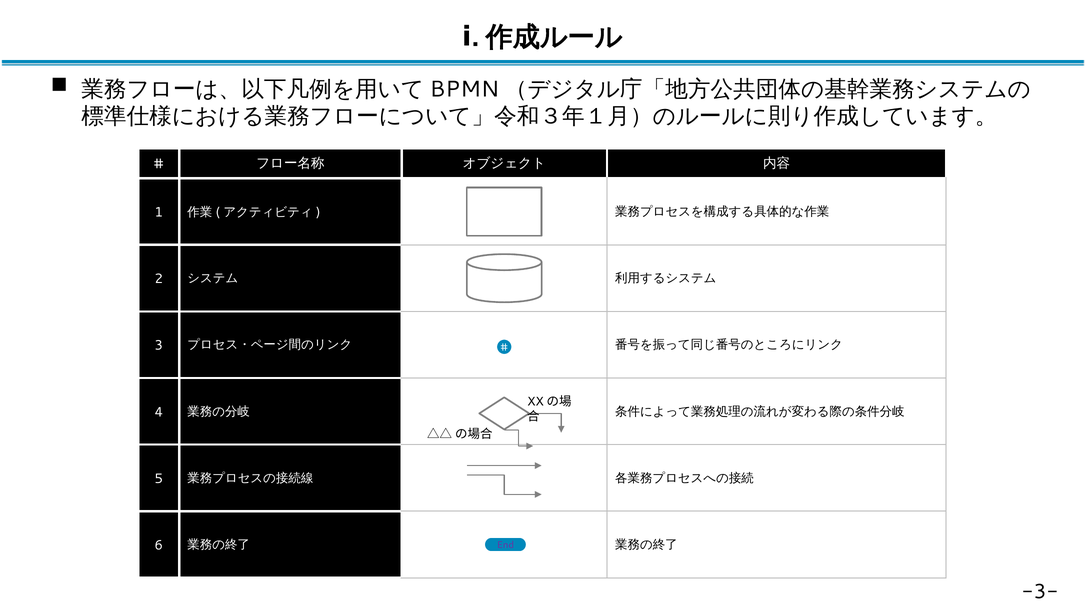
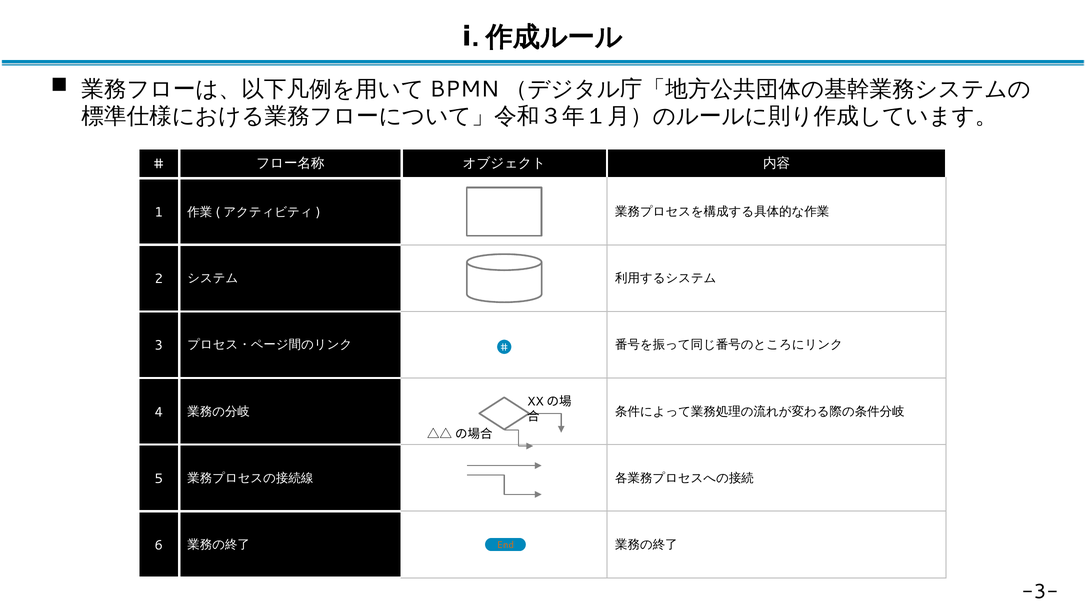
End colour: purple -> orange (505, 545)
